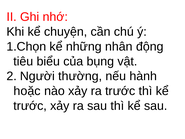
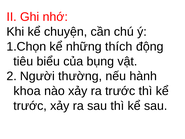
nhân: nhân -> thích (119, 46)
hoặc: hoặc -> khoa (27, 91)
